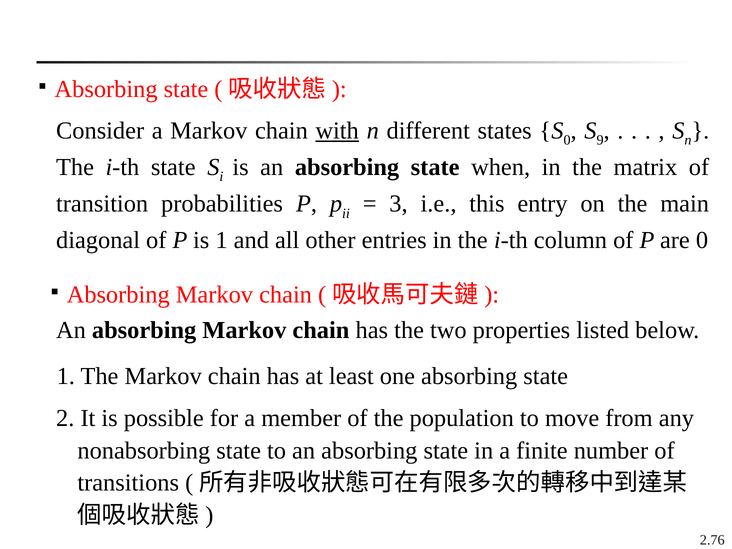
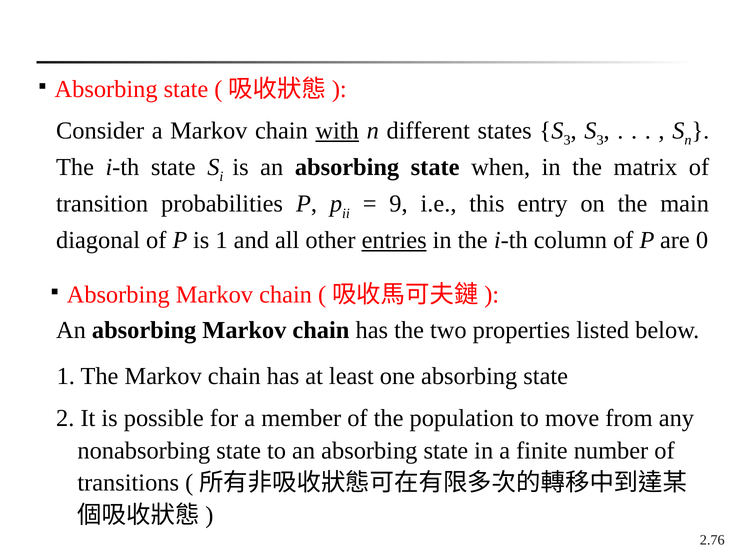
0: 0 -> 3 (567, 140)
9: 9 -> 3 (600, 140)
3: 3 -> 9 (399, 204)
entries underline: none -> present (394, 240)
